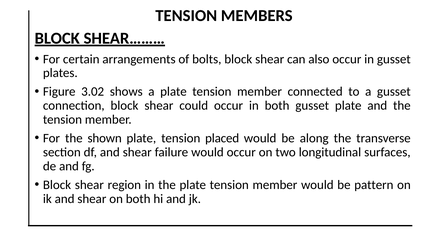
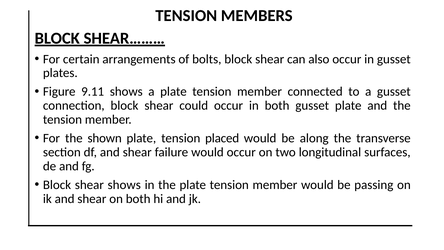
3.02: 3.02 -> 9.11 (93, 92)
shear region: region -> shows (124, 185)
pattern: pattern -> passing (374, 185)
